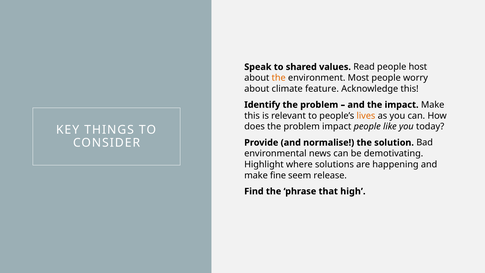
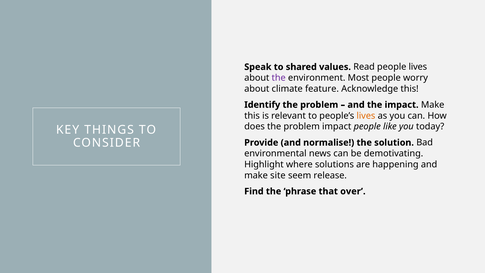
people host: host -> lives (418, 67)
the colour: orange -> purple (279, 78)
fine: fine -> site (278, 175)
high: high -> over (353, 191)
